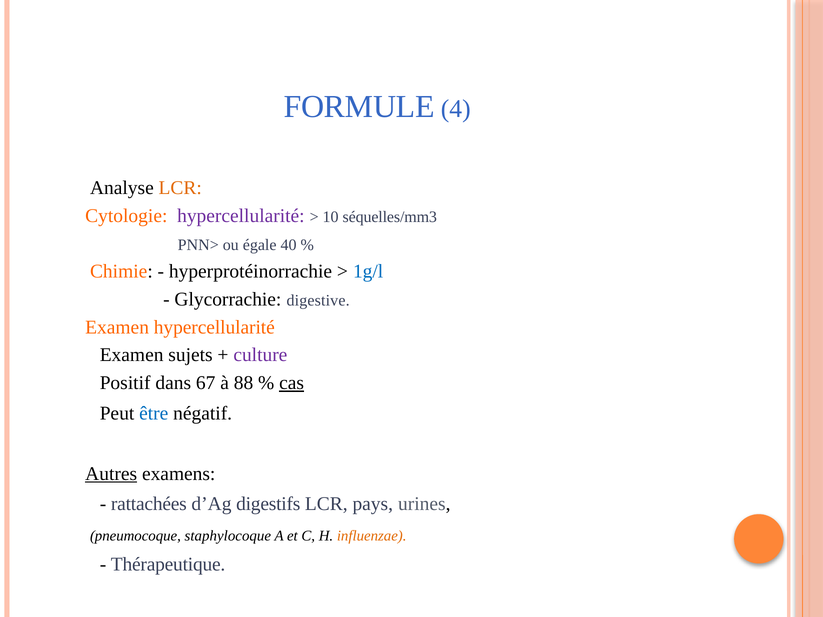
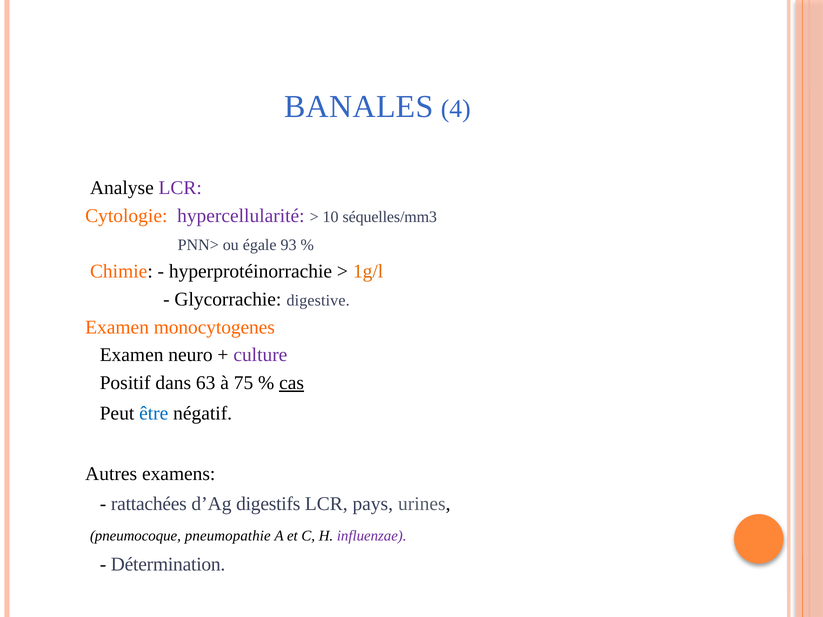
FORMULE: FORMULE -> BANALES (359, 107)
LCR colour: orange -> purple (180, 188)
40: 40 -> 93 (289, 245)
1g/l colour: blue -> orange (368, 272)
Examen hypercellularité: hypercellularité -> monocytogenes (214, 327)
sujets: sujets -> neuro (190, 355)
67: 67 -> 63 (206, 383)
88: 88 -> 75 (244, 383)
Autres underline: present -> none (111, 474)
staphylocoque: staphylocoque -> pneumopathie (228, 536)
influenzae colour: orange -> purple (372, 536)
Thérapeutique: Thérapeutique -> Détermination (168, 565)
